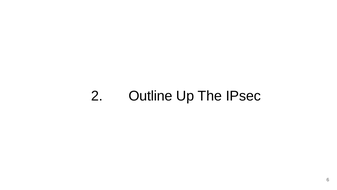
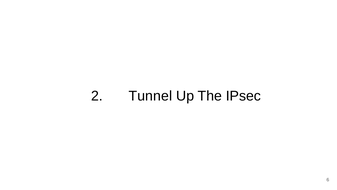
Outline: Outline -> Tunnel (150, 96)
